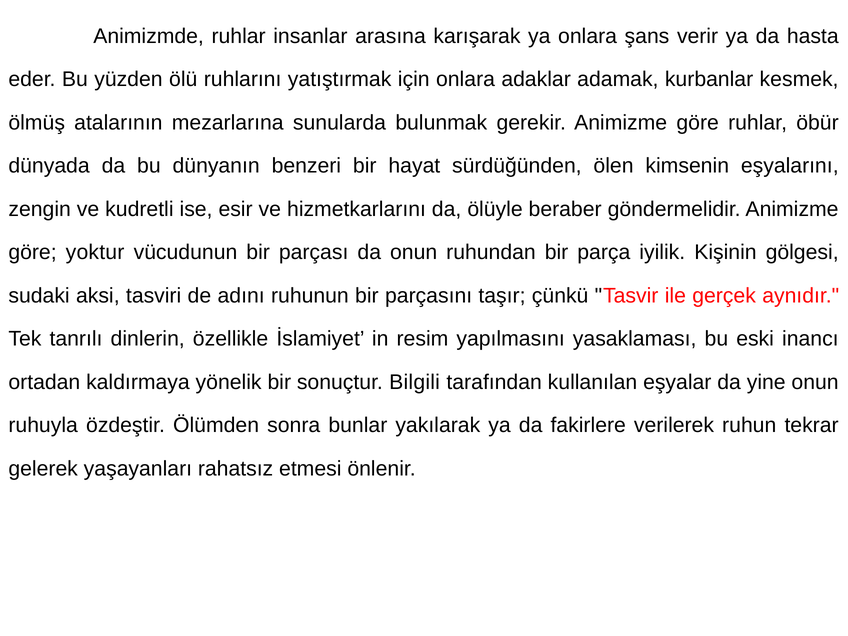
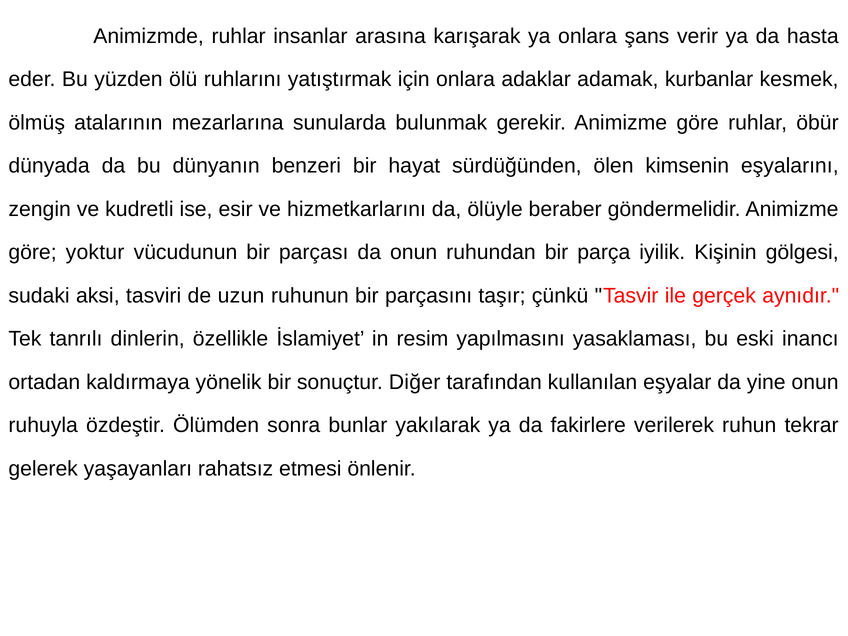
adını: adını -> uzun (241, 296)
Bilgili: Bilgili -> Diğer (415, 382)
